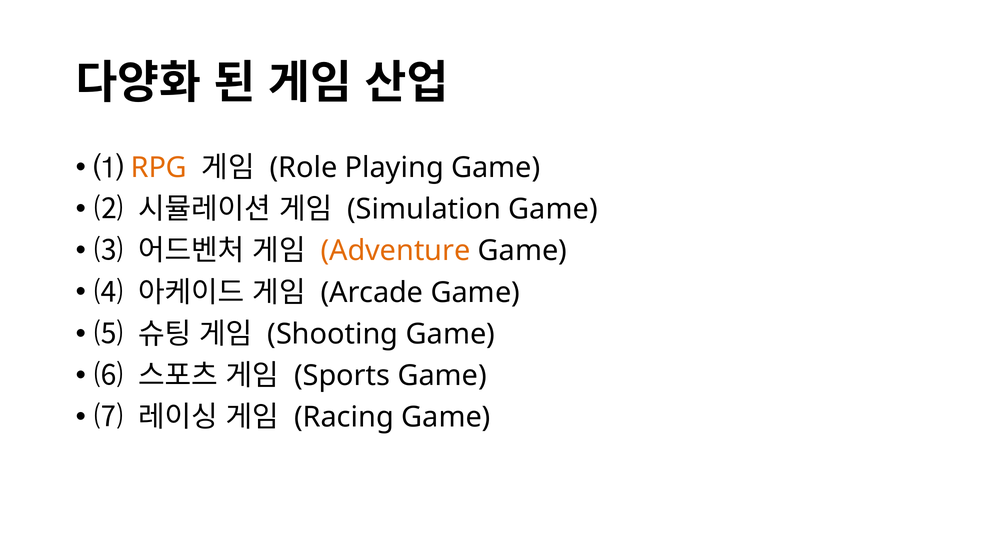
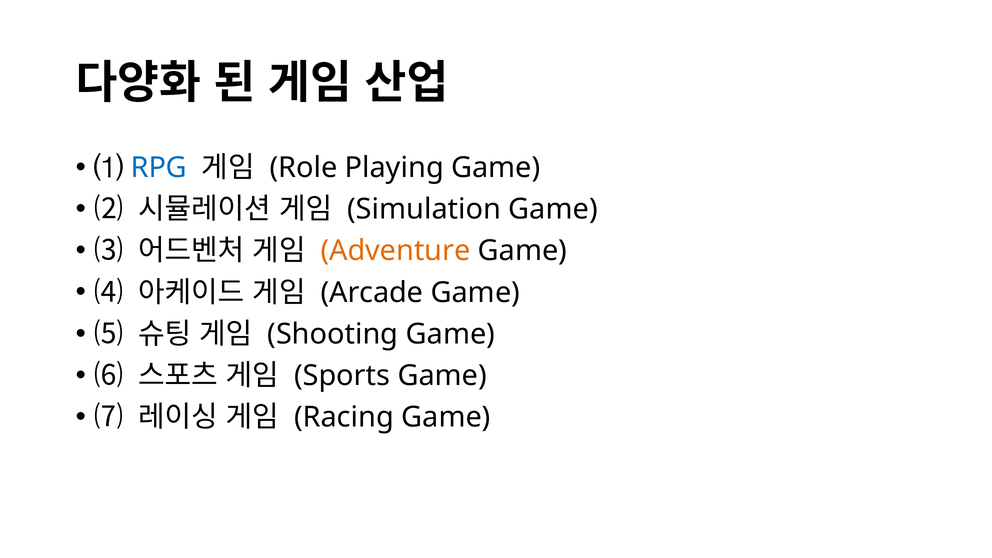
RPG colour: orange -> blue (159, 168)
